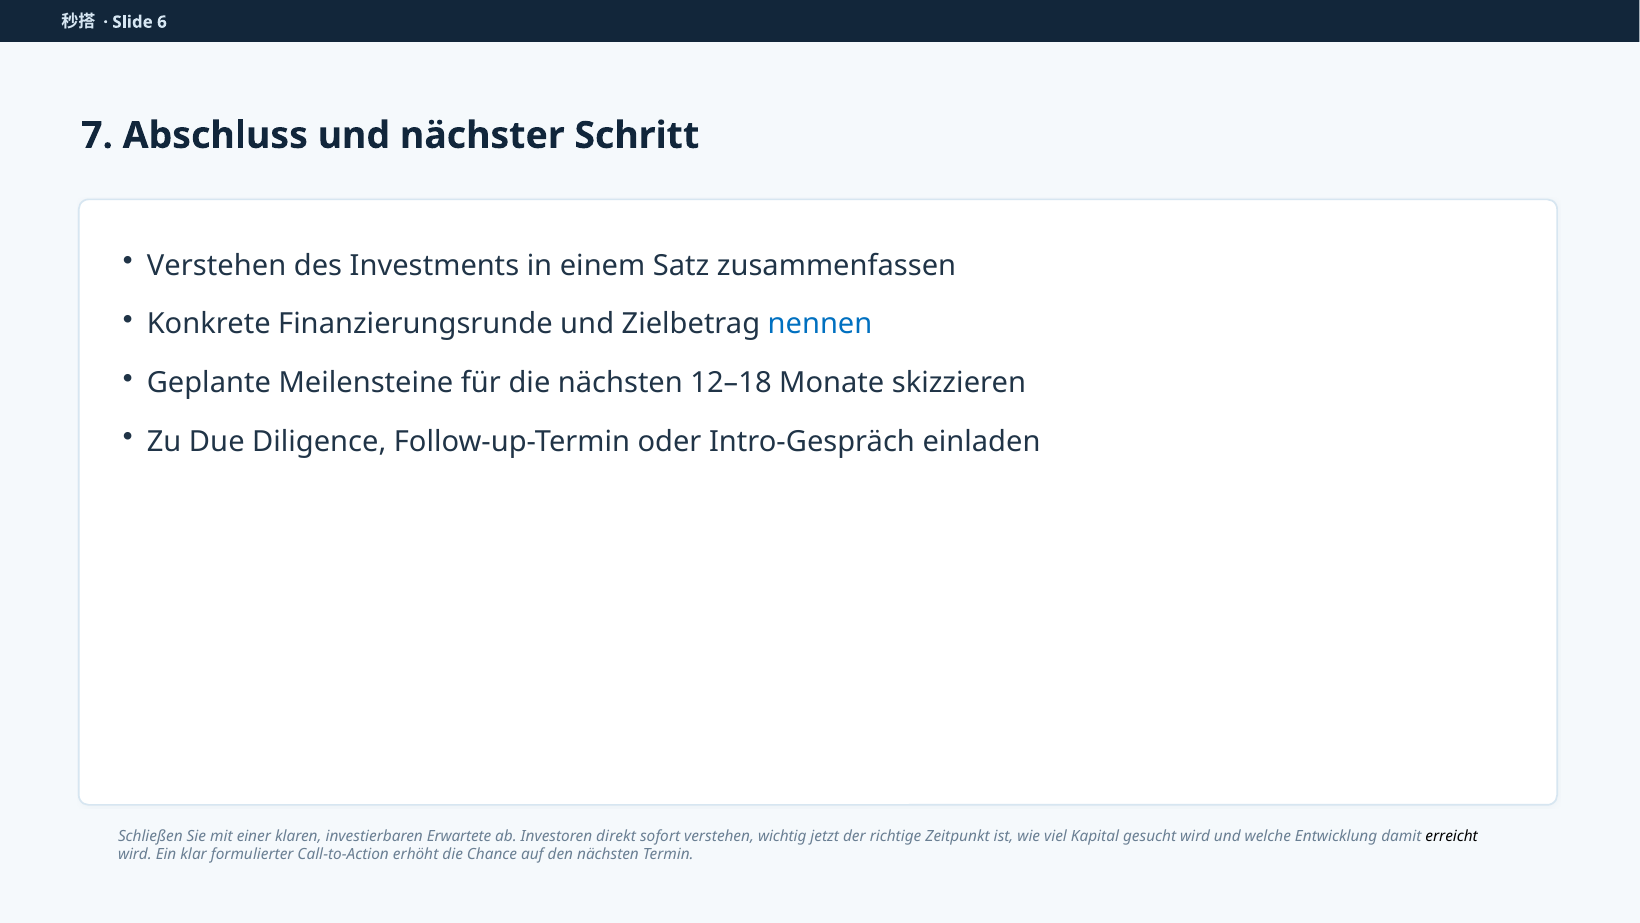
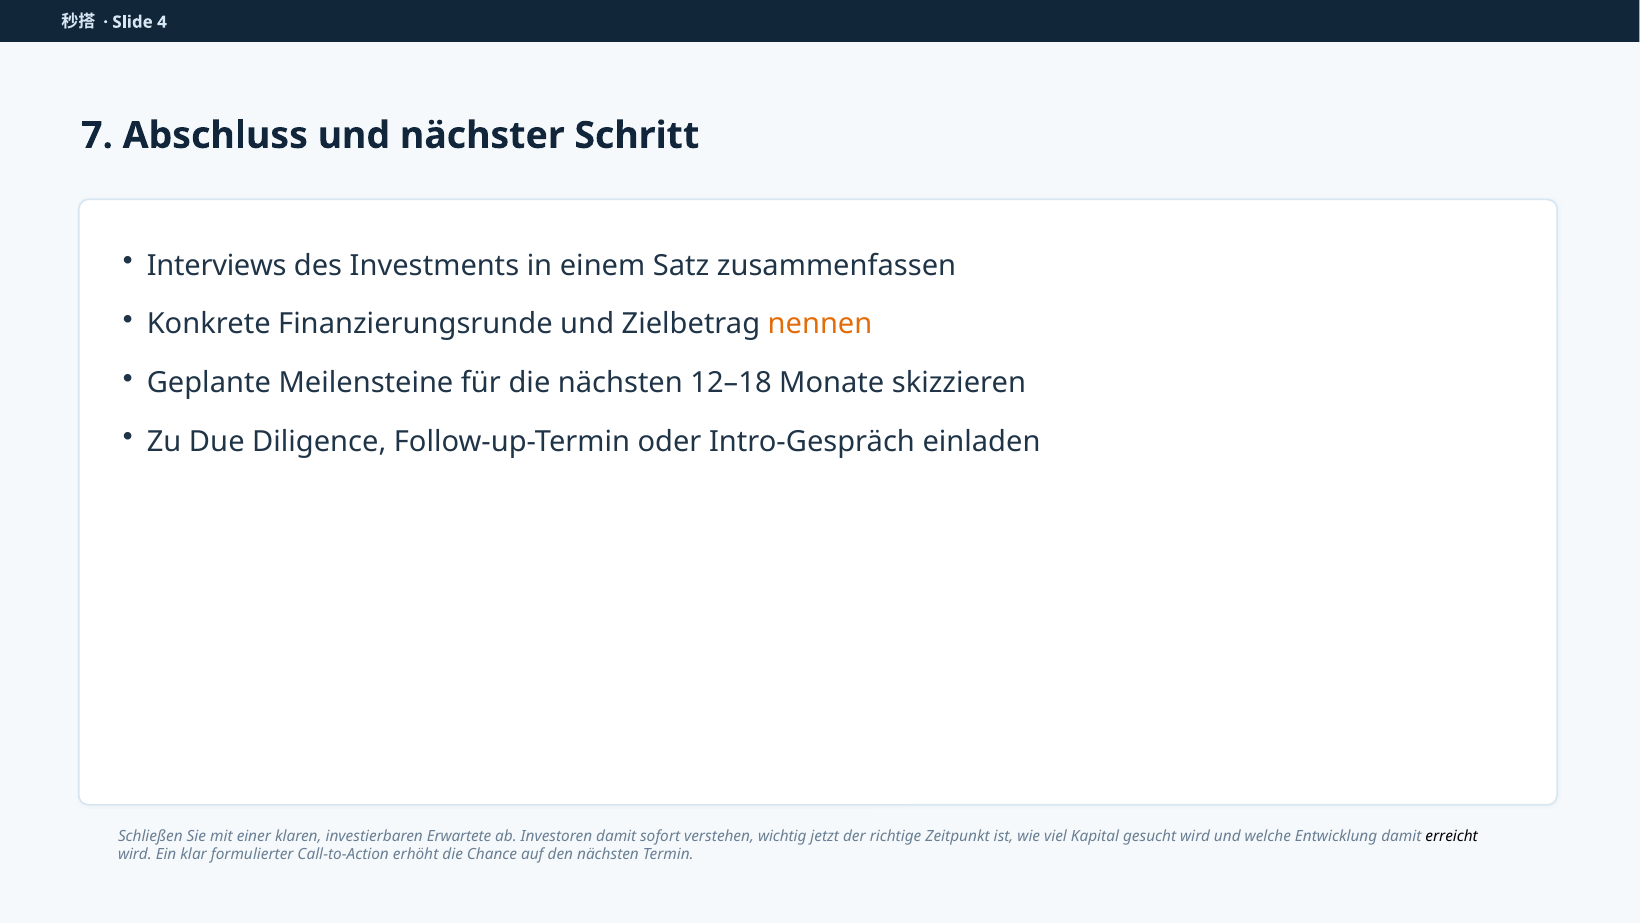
6: 6 -> 4 (162, 22)
Verstehen: Verstehen -> Interviews (217, 265)
nennen colour: blue -> orange (820, 324)
Investoren direkt: direkt -> damit (616, 836)
